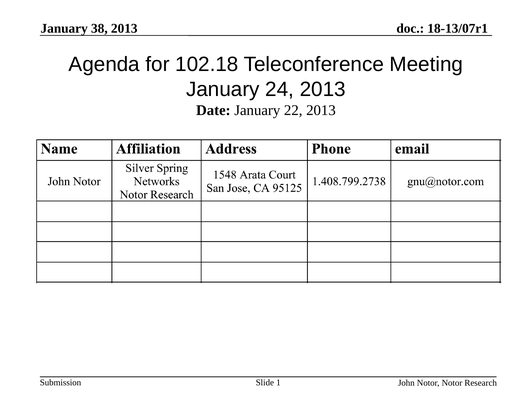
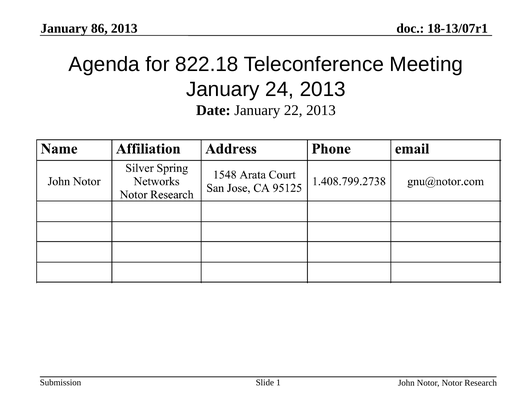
38: 38 -> 86 (99, 28)
102.18: 102.18 -> 822.18 (207, 64)
